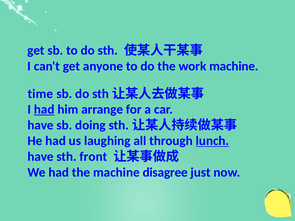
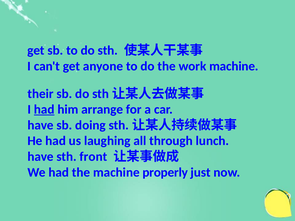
time: time -> their (40, 94)
lunch underline: present -> none (212, 141)
disagree: disagree -> properly (165, 172)
